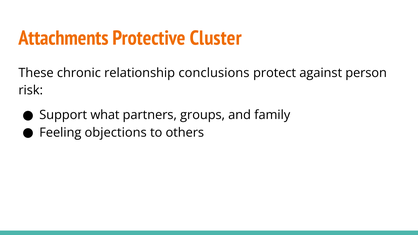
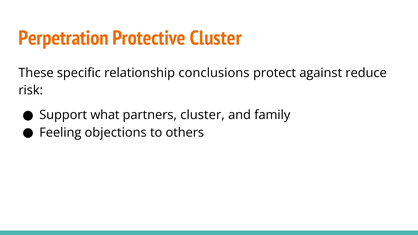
Attachments: Attachments -> Perpetration (63, 38)
chronic: chronic -> specific (79, 73)
person: person -> reduce (366, 73)
partners groups: groups -> cluster (202, 115)
